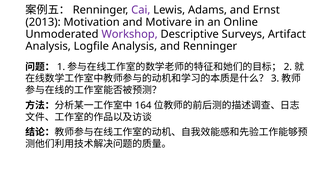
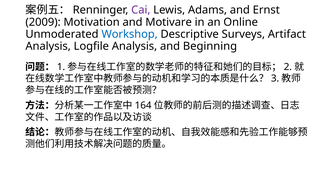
2013: 2013 -> 2009 (43, 22)
Workshop colour: purple -> blue (130, 34)
and Renninger: Renninger -> Beginning (210, 46)
